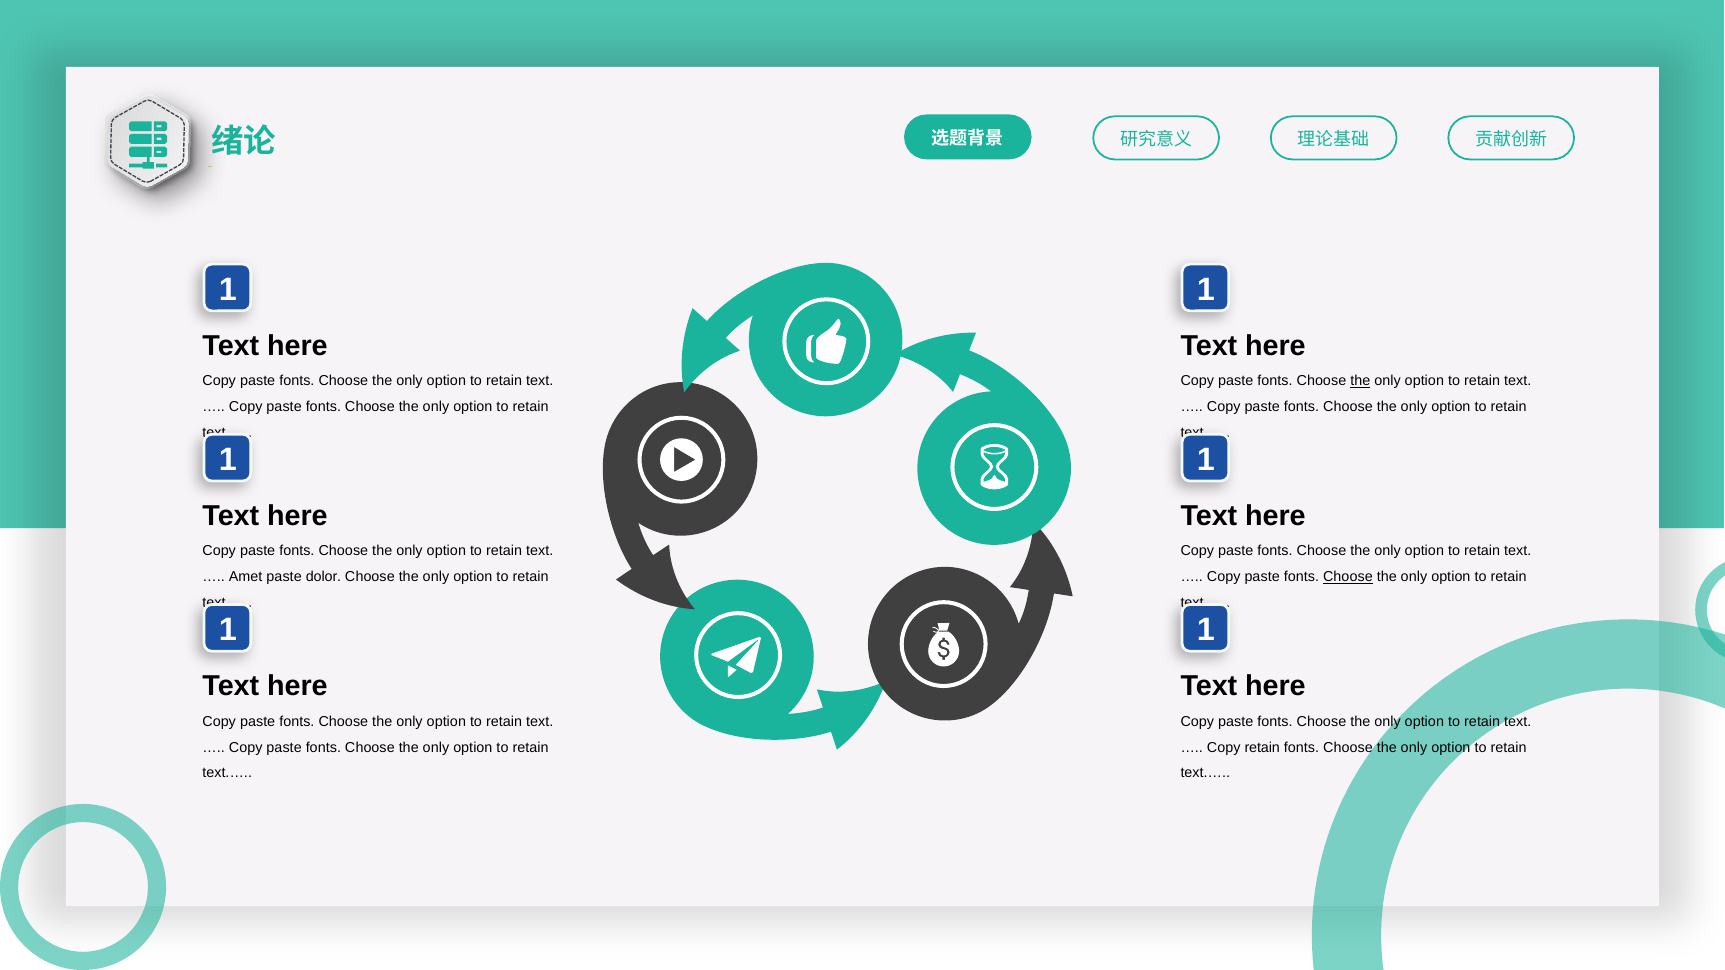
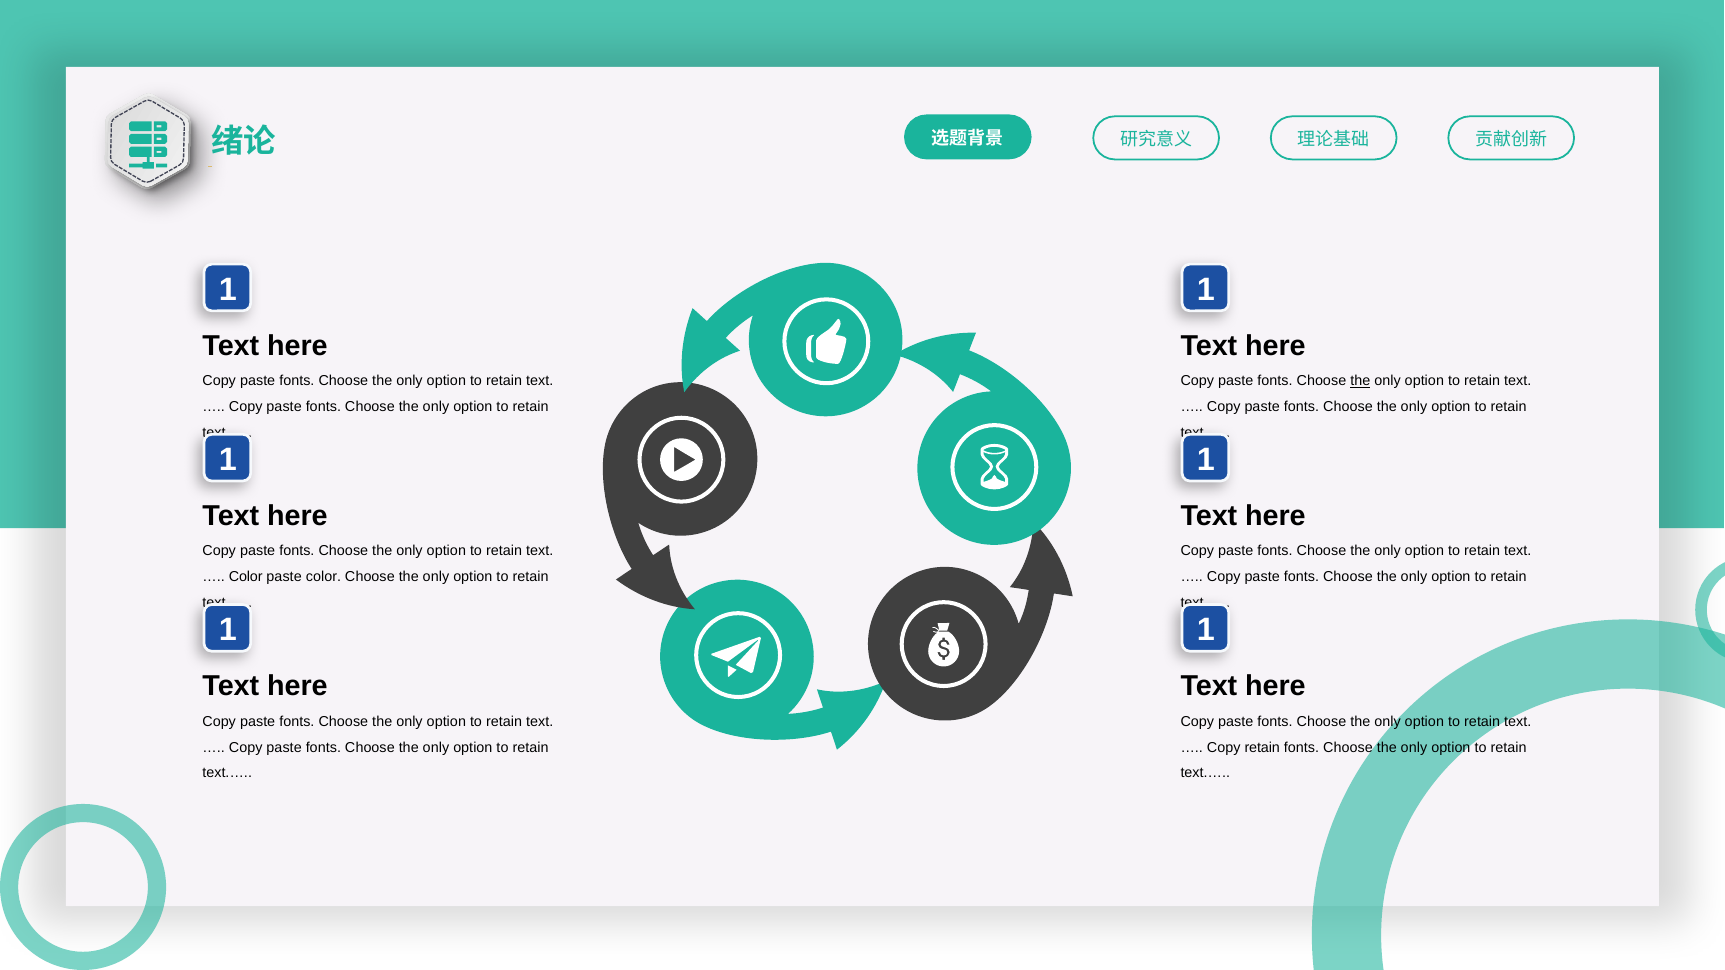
Amet: Amet -> Color (246, 577)
paste dolor: dolor -> color (323, 577)
Choose underline: present -> none (1348, 577)
